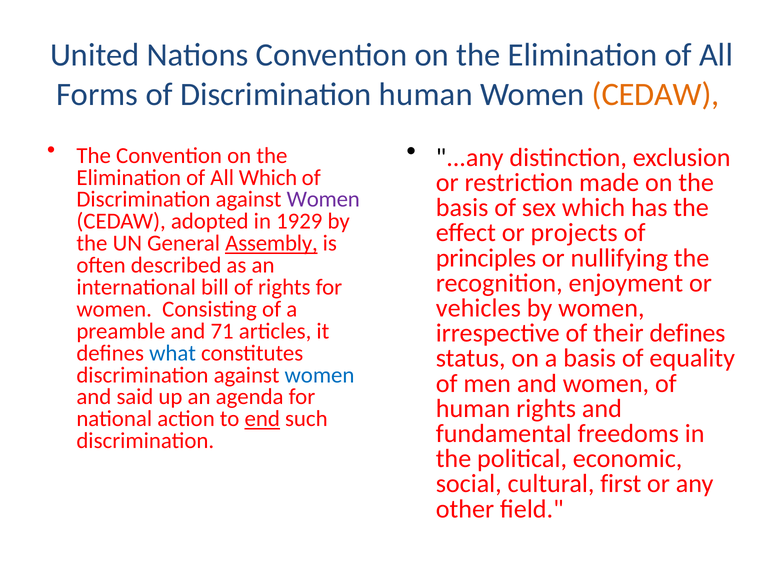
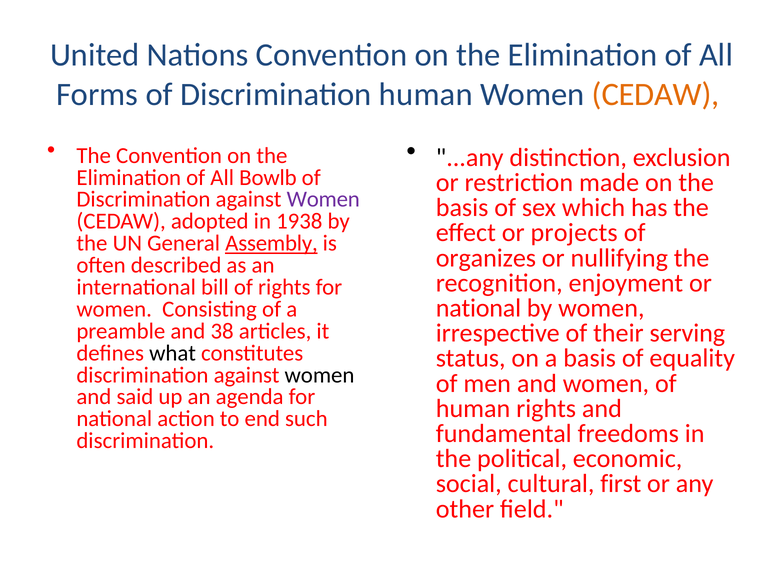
All Which: Which -> Bowlb (268, 177)
1929: 1929 -> 1938 (299, 221)
principles: principles -> organizes (486, 258)
vehicles: vehicles -> national (478, 308)
71: 71 -> 38 (222, 331)
their defines: defines -> serving (687, 333)
what colour: blue -> black (173, 353)
women colour: blue -> black (320, 375)
end underline: present -> none (262, 419)
